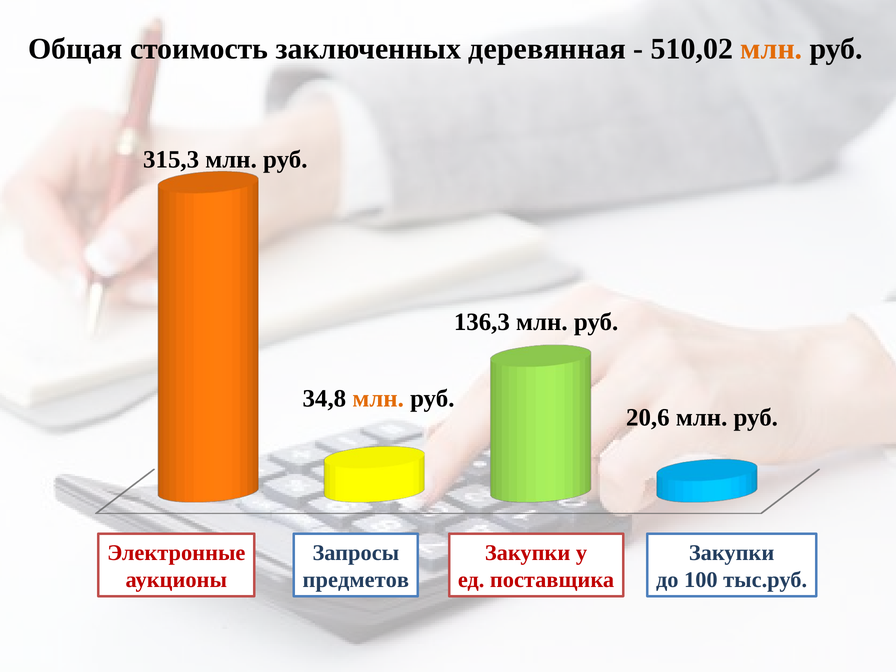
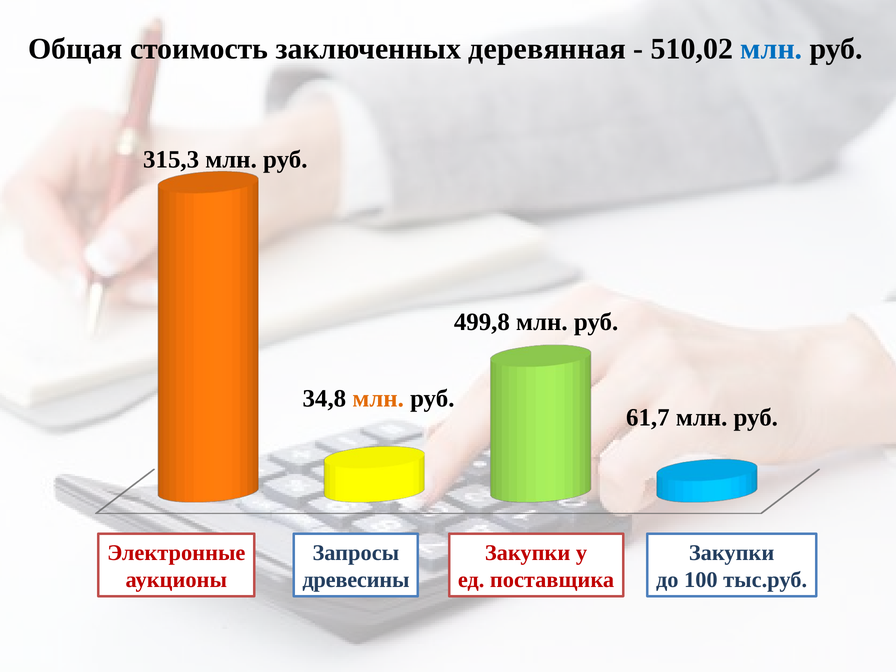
млн colour: orange -> blue (771, 49)
136,3: 136,3 -> 499,8 (482, 322)
20,6: 20,6 -> 61,7 (648, 418)
предметов: предметов -> древесины (356, 580)
